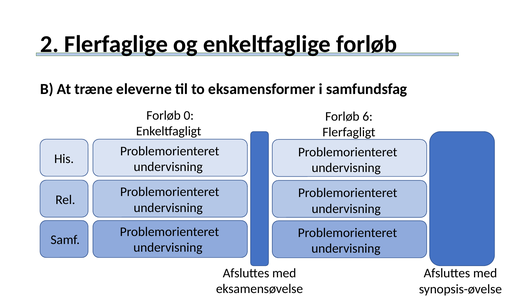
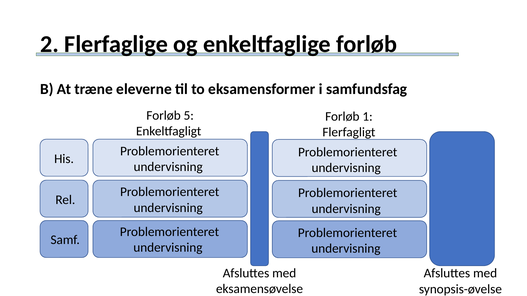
0: 0 -> 5 (189, 116)
6: 6 -> 1 (368, 117)
